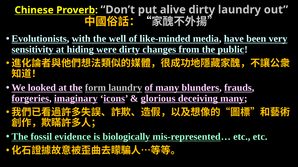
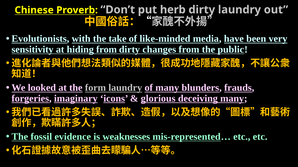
alive: alive -> herb (173, 10)
well: well -> take (118, 39)
hiding were: were -> from (107, 50)
biologically: biologically -> weaknesses (126, 137)
